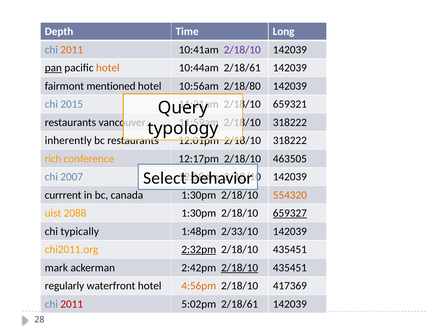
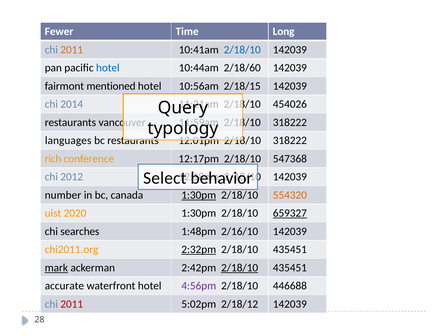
Depth: Depth -> Fewer (59, 32)
2/18/10 colour: purple -> blue (242, 50)
pan underline: present -> none (53, 68)
hotel colour: orange -> blue (108, 68)
10:44am 2/18/61: 2/18/61 -> 2/18/60 (242, 68)
2/18/80: 2/18/80 -> 2/18/15 (242, 86)
2015: 2015 -> 2014 (72, 104)
659321: 659321 -> 454026 (290, 104)
inherently: inherently -> languages (68, 141)
463505: 463505 -> 547368 (290, 159)
2007: 2007 -> 2012 (72, 177)
currrent: currrent -> number (63, 195)
1:30pm underline: none -> present (199, 195)
2088: 2088 -> 2020 (75, 213)
typically: typically -> searches (80, 231)
2/33/10: 2/33/10 -> 2/16/10 (240, 231)
mark underline: none -> present (56, 268)
regularly: regularly -> accurate (64, 286)
4:56pm colour: orange -> purple (199, 286)
417369: 417369 -> 446688 (290, 286)
5:02pm 2/18/61: 2/18/61 -> 2/18/12 (240, 304)
